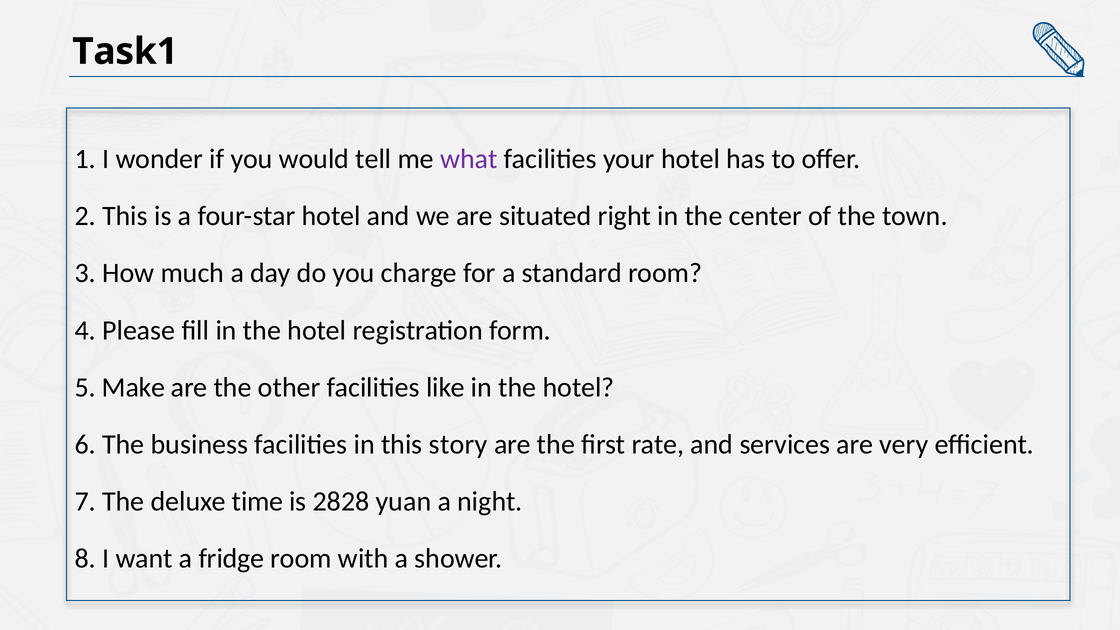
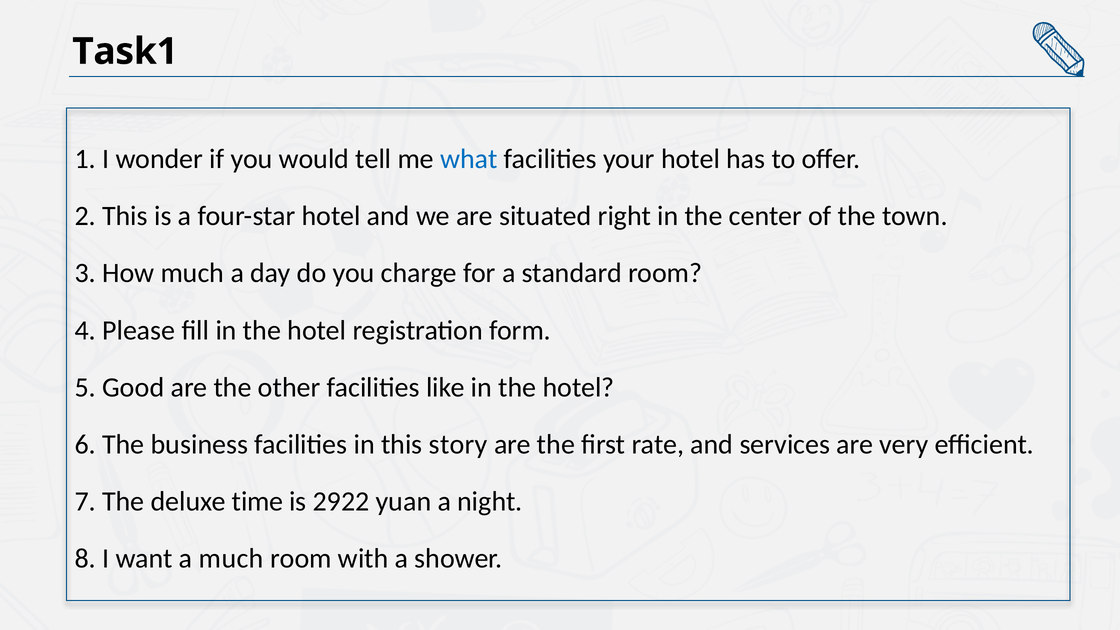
what colour: purple -> blue (469, 159)
Make: Make -> Good (133, 387)
2828: 2828 -> 2922 (341, 502)
a fridge: fridge -> much (231, 559)
